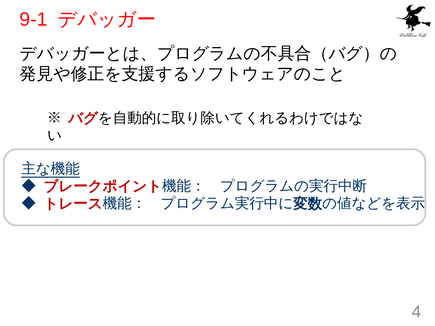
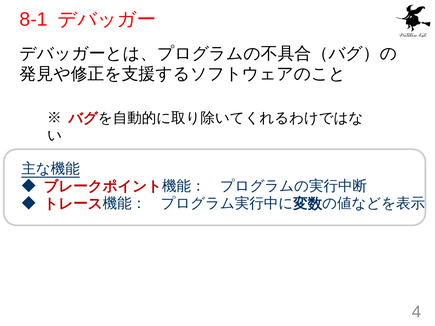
9-1: 9-1 -> 8-1 (34, 19)
